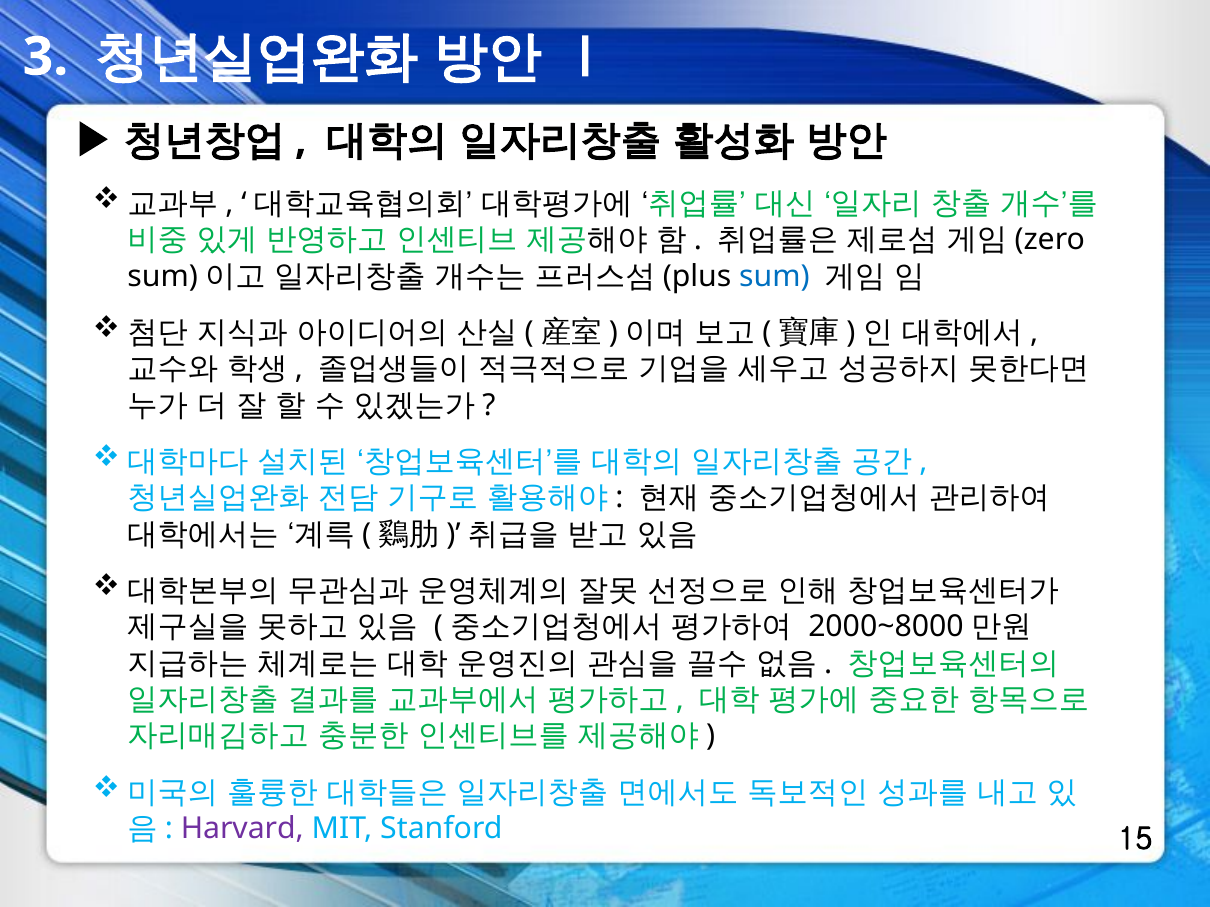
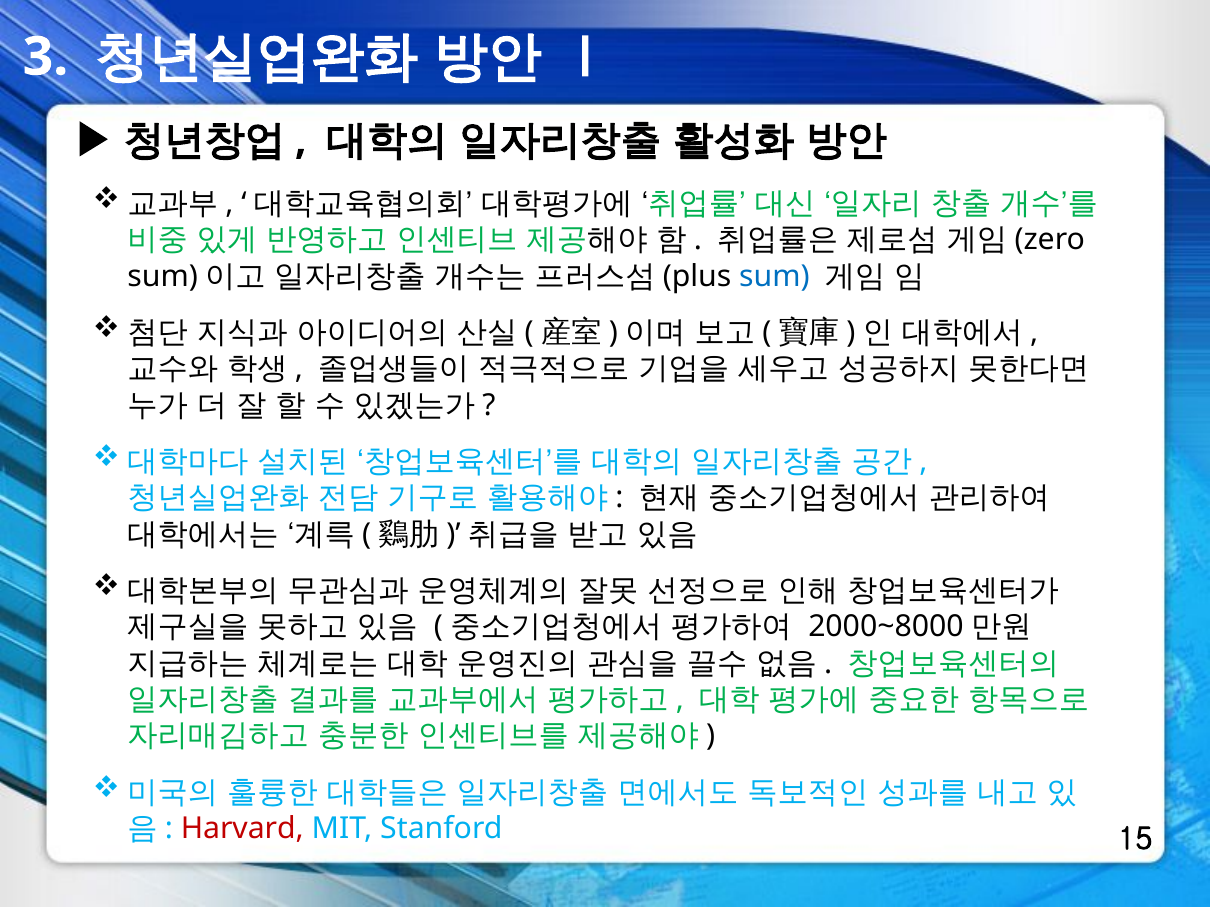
Harvard colour: purple -> red (242, 829)
